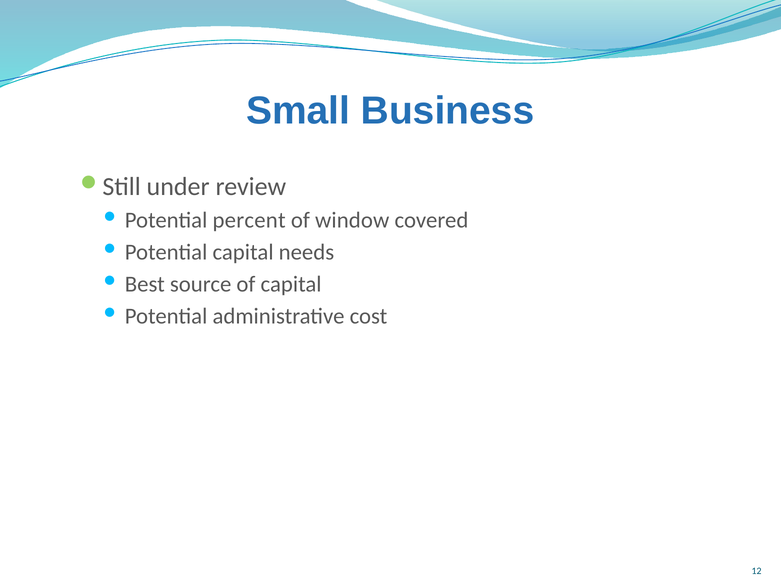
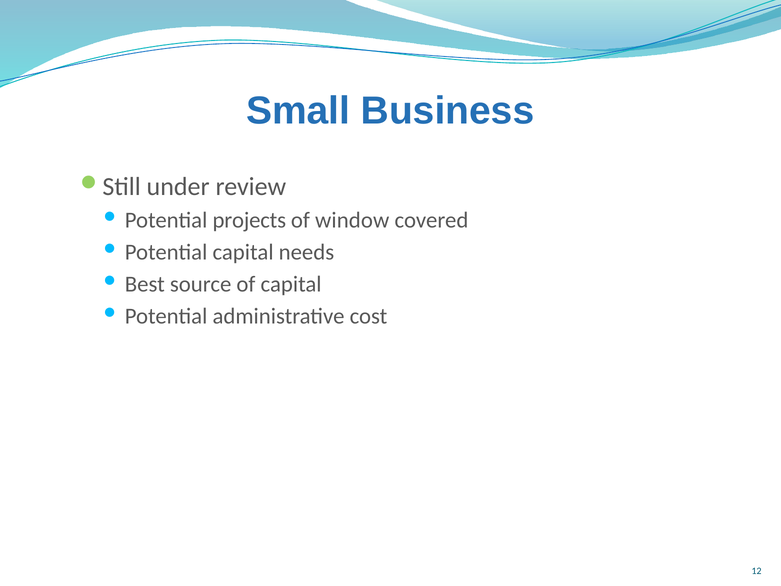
percent: percent -> projects (249, 220)
